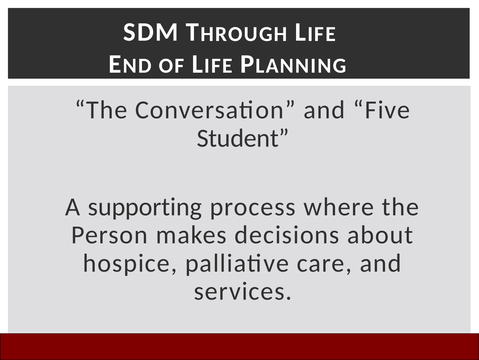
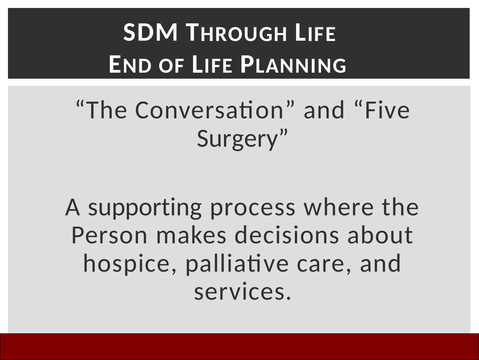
Student: Student -> Surgery (243, 138)
